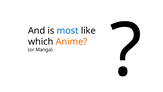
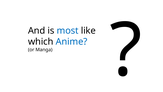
Anime colour: orange -> blue (72, 42)
